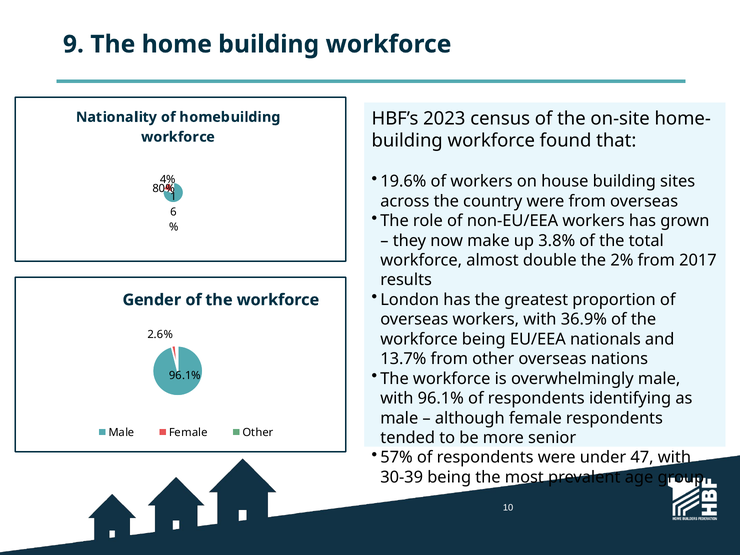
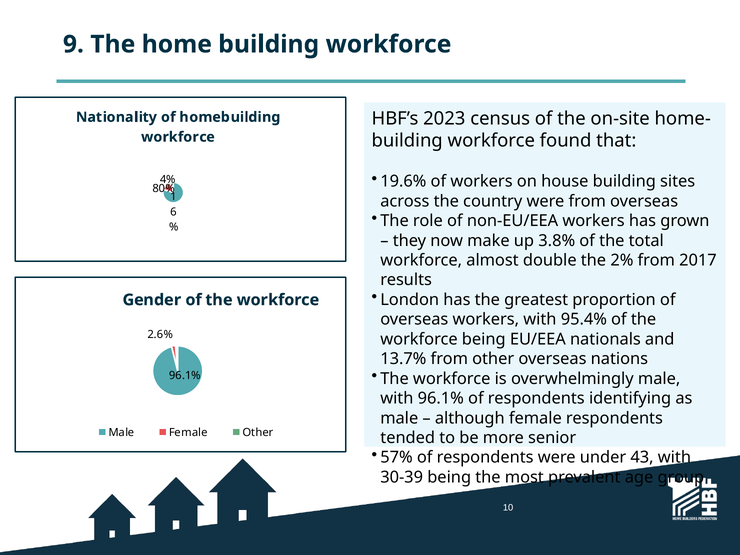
36.9%: 36.9% -> 95.4% (584, 319)
47: 47 -> 43 (642, 458)
